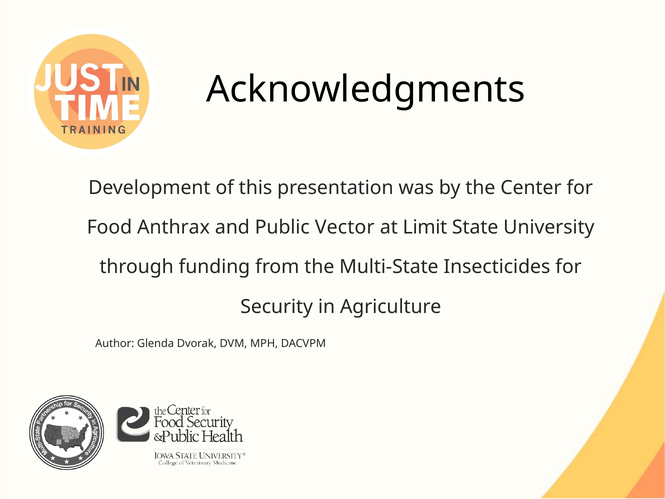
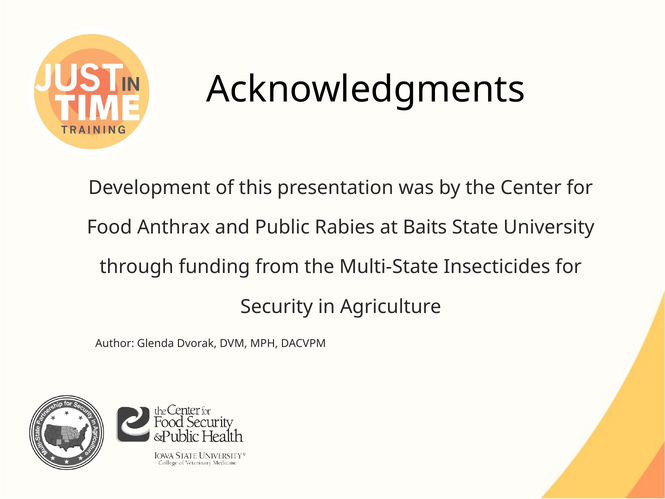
Vector: Vector -> Rabies (345, 227)
Limit: Limit -> Baits (425, 227)
